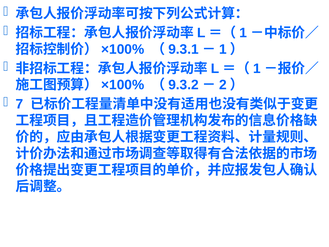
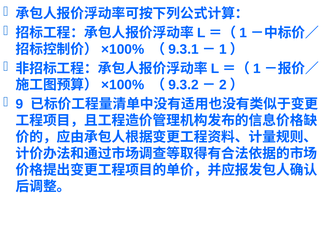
7: 7 -> 9 (19, 104)
